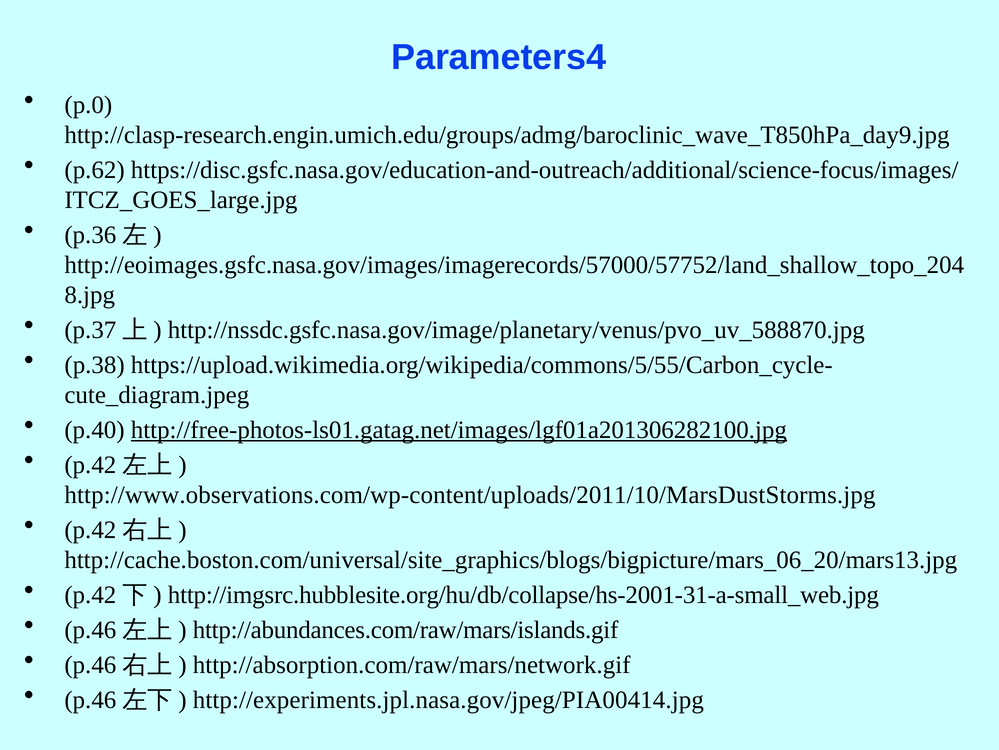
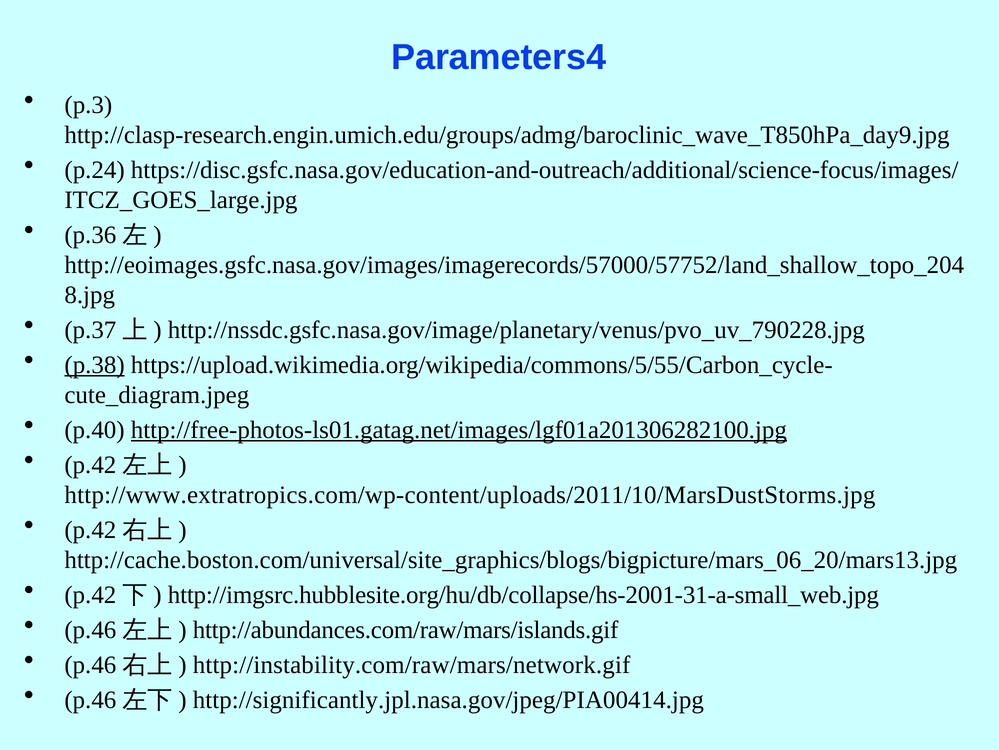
p.0: p.0 -> p.3 (88, 105)
p.62: p.62 -> p.24 (95, 170)
http://nssdc.gsfc.nasa.gov/image/planetary/venus/pvo_uv_588870.jpg: http://nssdc.gsfc.nasa.gov/image/planetary/venus/pvo_uv_588870.jpg -> http://nssdc.gsfc.nasa.gov/image/planetary/venus/pvo_uv_790228.jpg (516, 330)
p.38 underline: none -> present (95, 365)
http://www.observations.com/wp-content/uploads/2011/10/MarsDustStorms.jpg: http://www.observations.com/wp-content/uploads/2011/10/MarsDustStorms.jpg -> http://www.extratropics.com/wp-content/uploads/2011/10/MarsDustStorms.jpg (470, 494)
http://absorption.com/raw/mars/network.gif: http://absorption.com/raw/mars/network.gif -> http://instability.com/raw/mars/network.gif (412, 664)
http://experiments.jpl.nasa.gov/jpeg/PIA00414.jpg: http://experiments.jpl.nasa.gov/jpeg/PIA00414.jpg -> http://significantly.jpl.nasa.gov/jpeg/PIA00414.jpg (448, 699)
